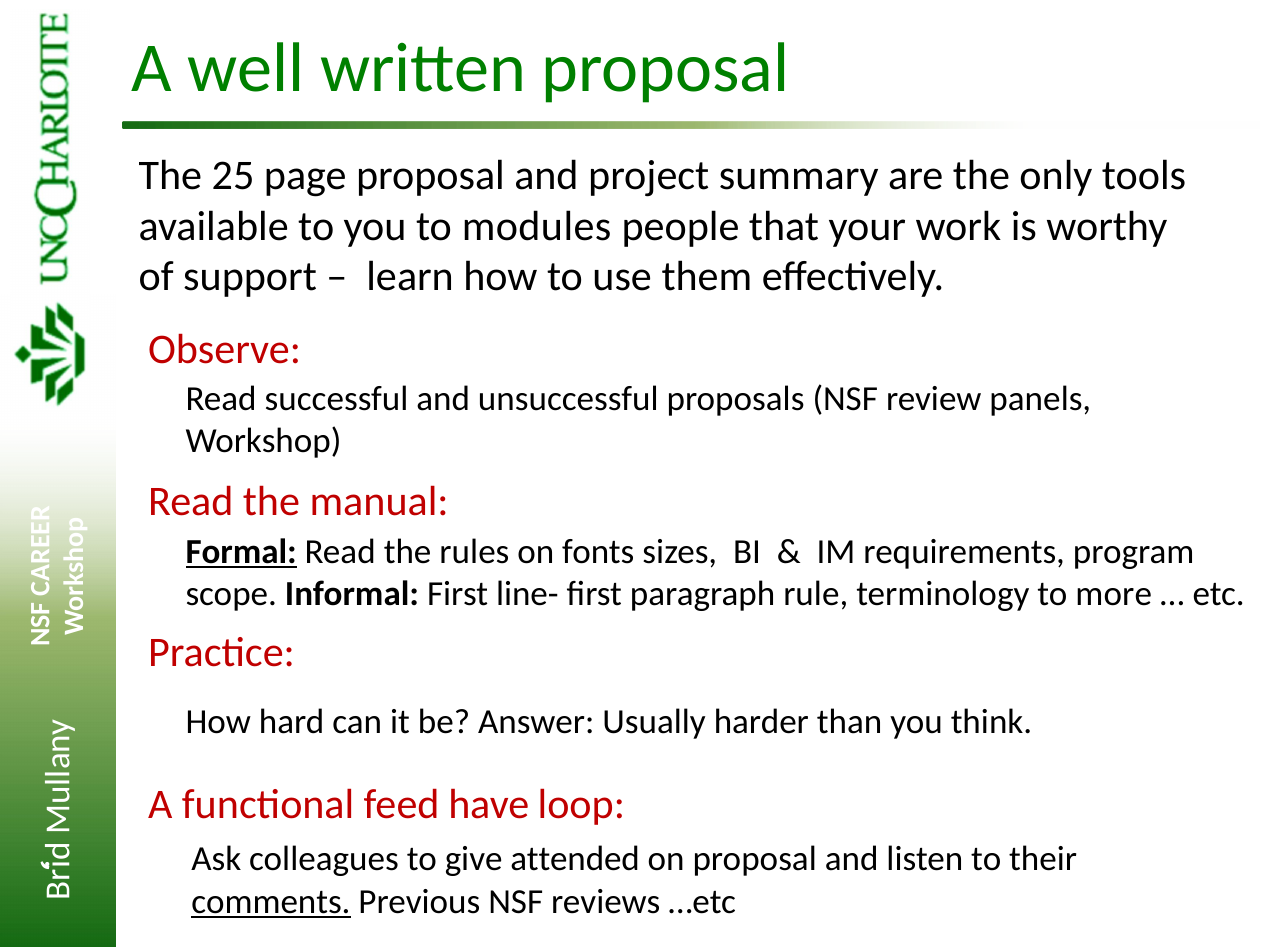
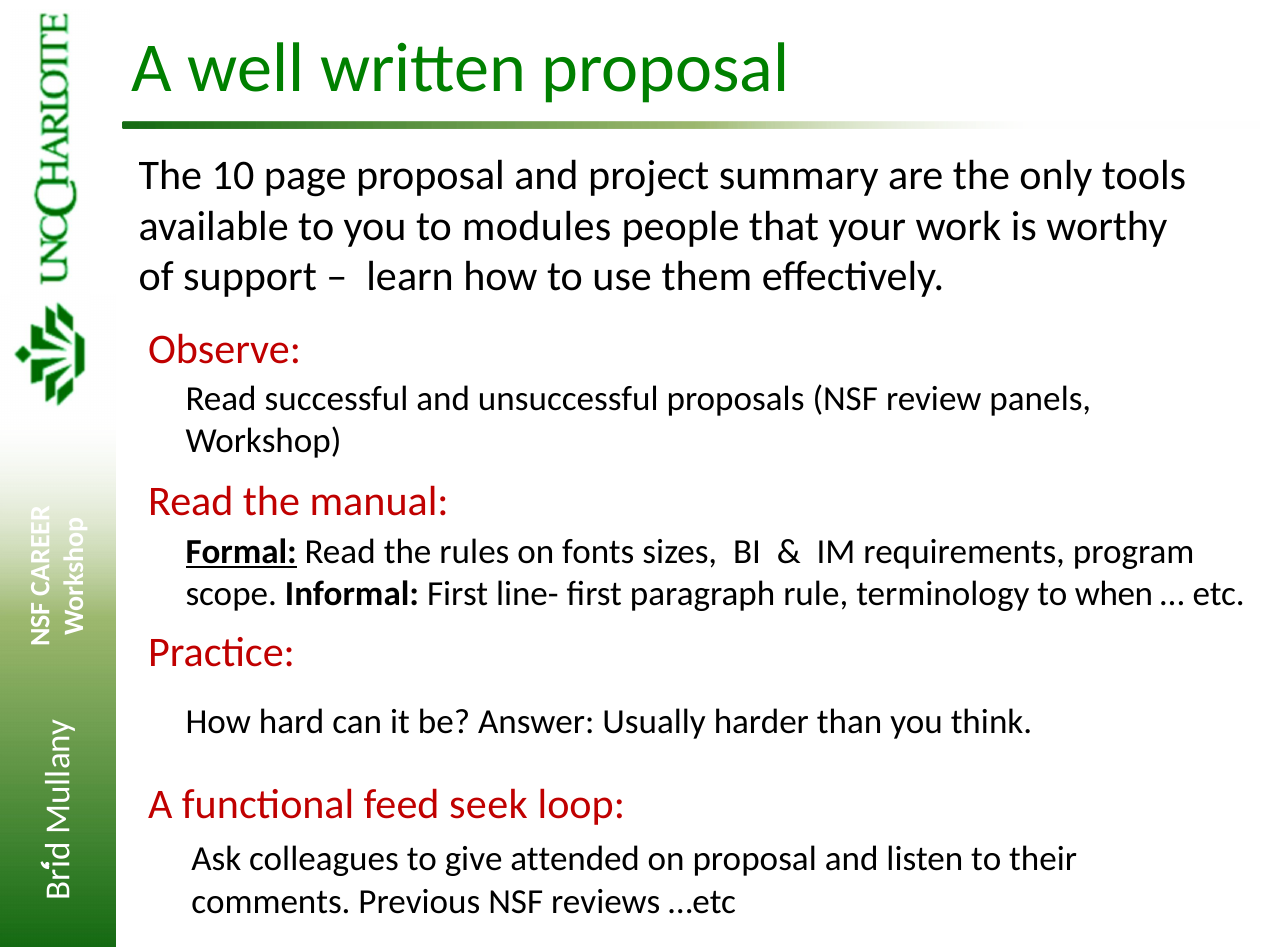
25: 25 -> 10 (233, 176)
more: more -> when (1114, 594)
have: have -> seek (488, 804)
comments underline: present -> none (271, 902)
